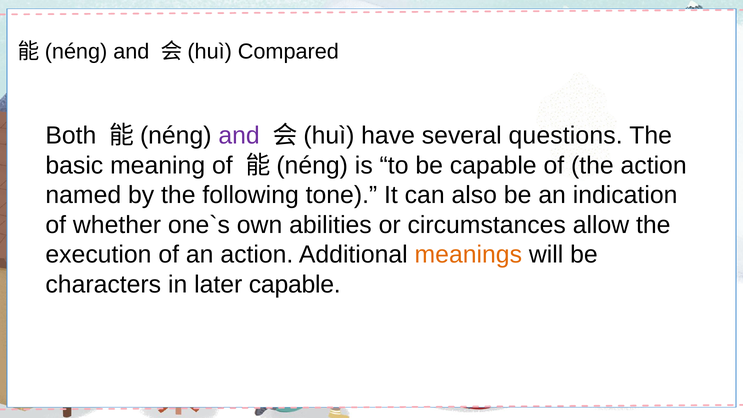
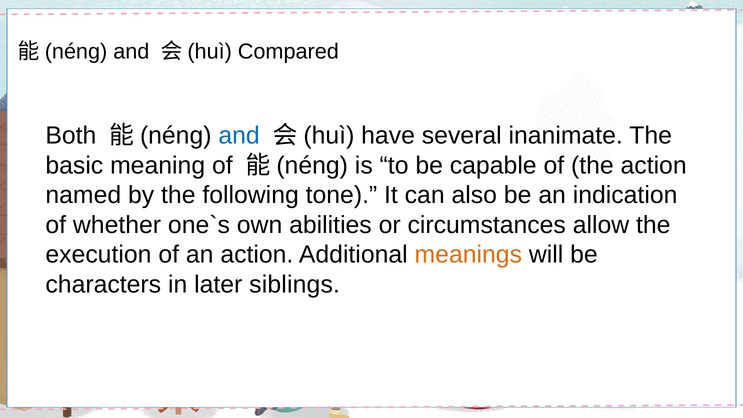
and colour: purple -> blue (239, 136)
questions: questions -> inanimate (566, 136)
later capable: capable -> siblings (295, 284)
